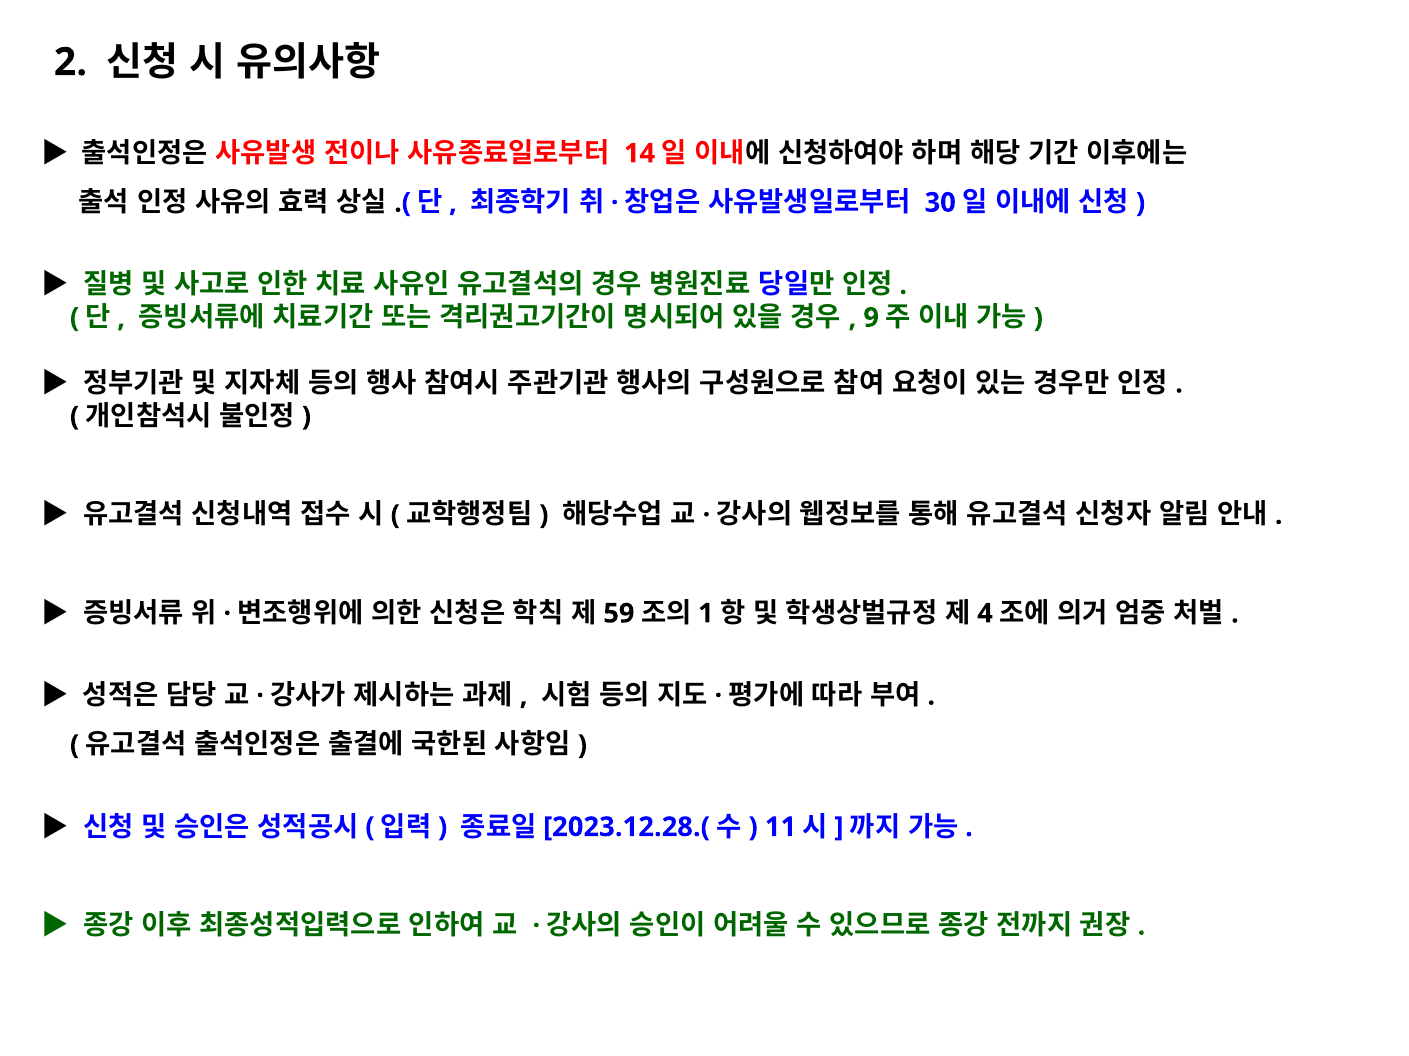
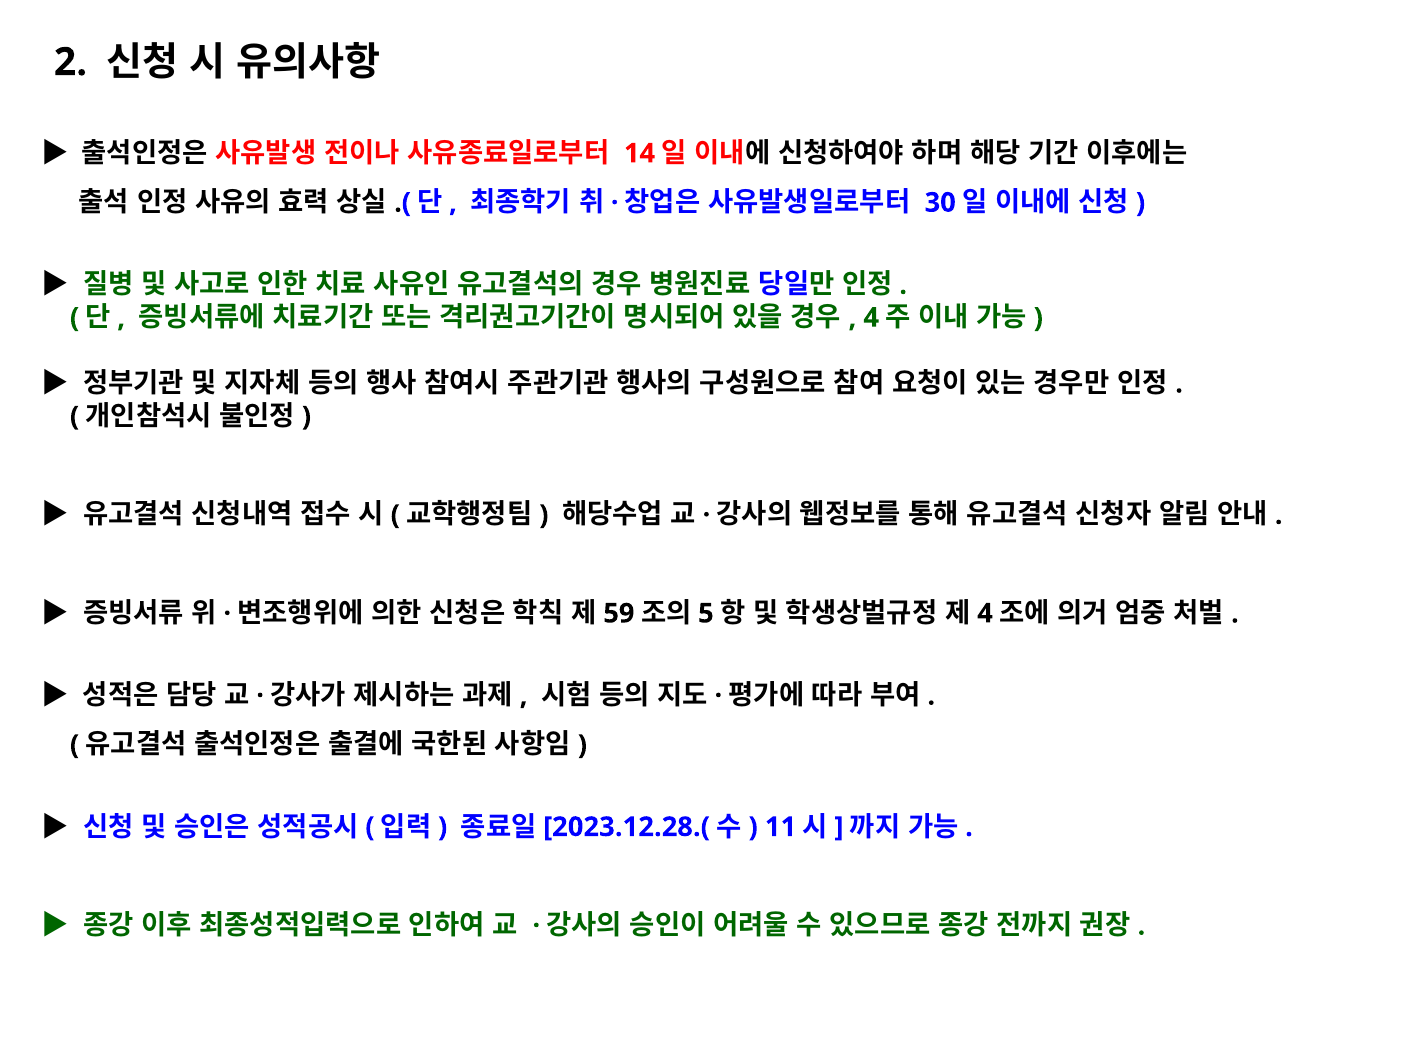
9: 9 -> 4 (871, 318)
1: 1 -> 5 (706, 614)
